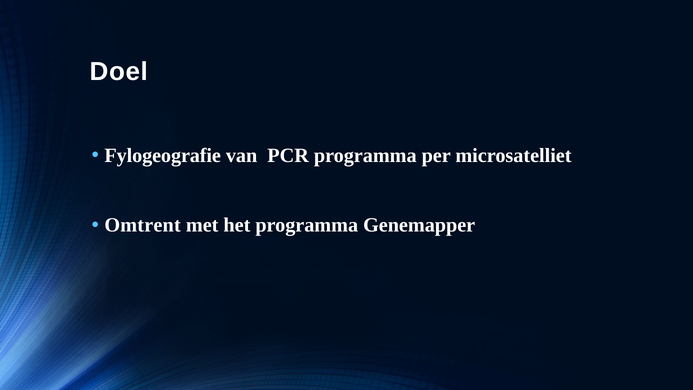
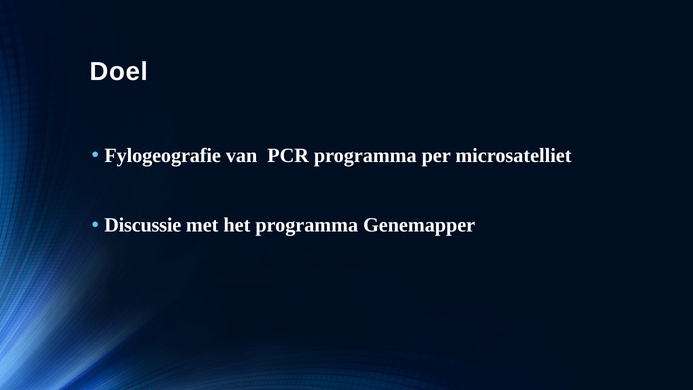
Omtrent: Omtrent -> Discussie (143, 225)
